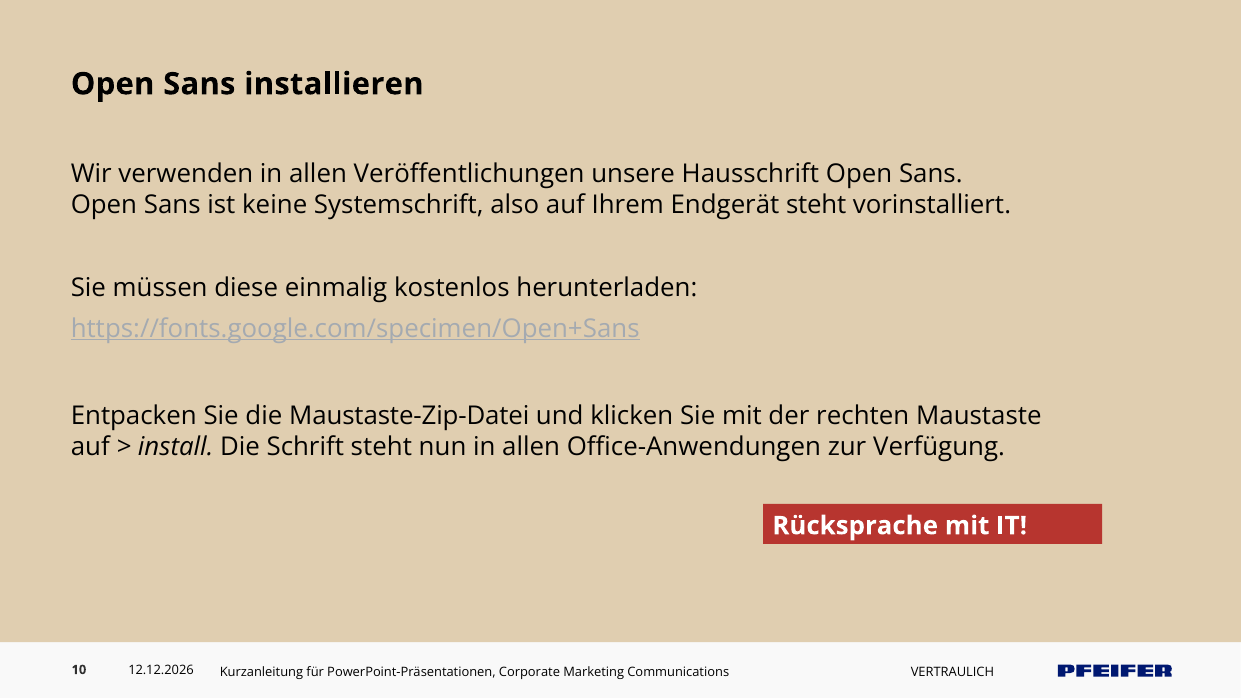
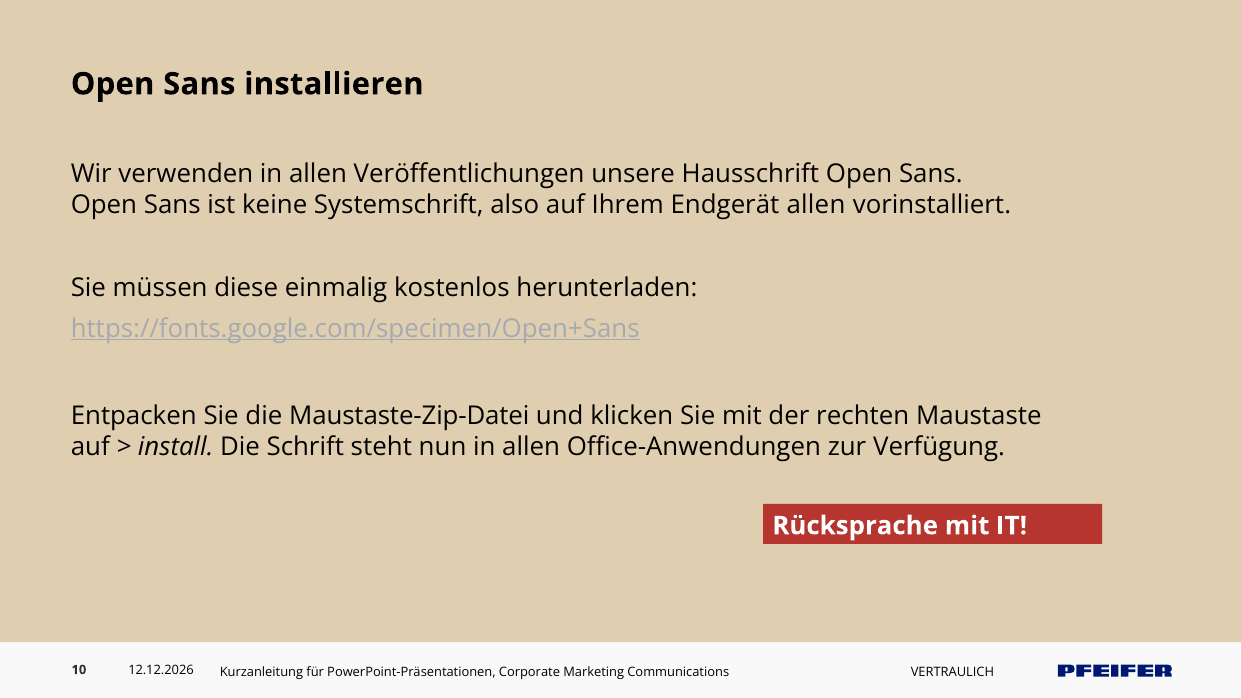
Endgerät steht: steht -> allen (816, 205)
